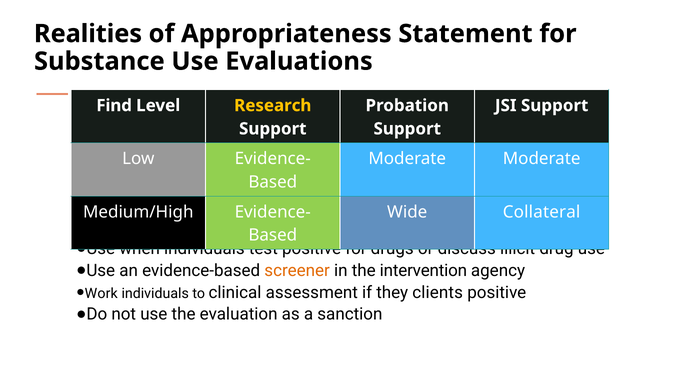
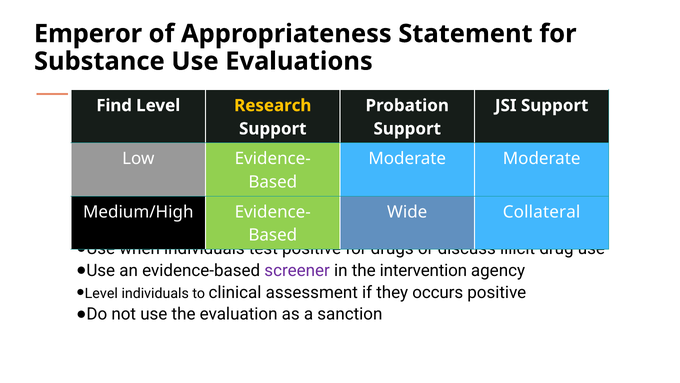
Realities: Realities -> Emperor (88, 34)
screener colour: orange -> purple (297, 270)
Work: Work -> Level (101, 293)
clients: clients -> occurs (438, 292)
